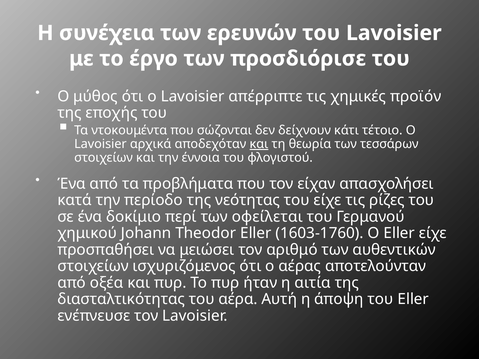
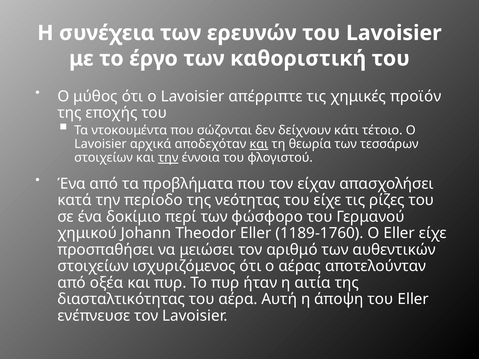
προσδιόρισε: προσδιόρισε -> καθοριστική (298, 59)
την underline: none -> present (168, 158)
οφείλεται: οφείλεται -> φώσφορο (267, 217)
1603-1760: 1603-1760 -> 1189-1760 (320, 233)
